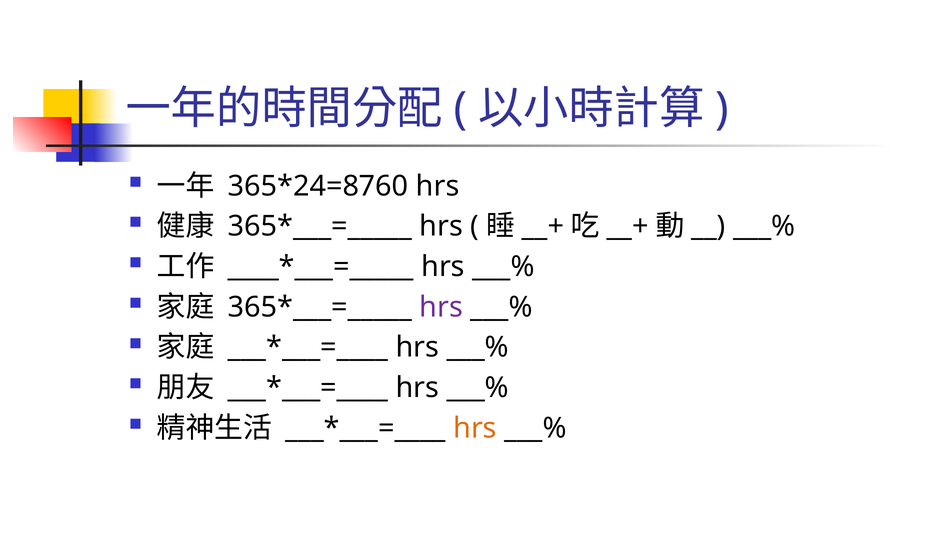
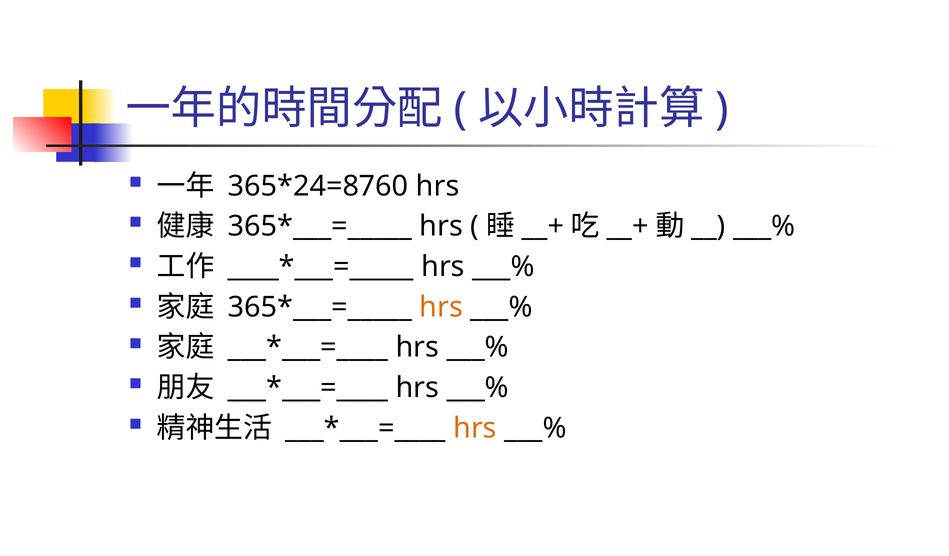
hrs colour: purple -> orange (441, 307)
